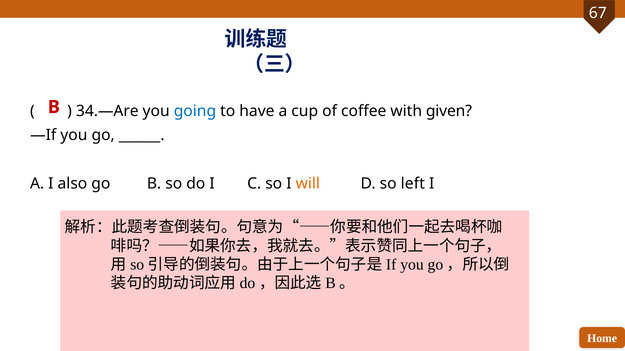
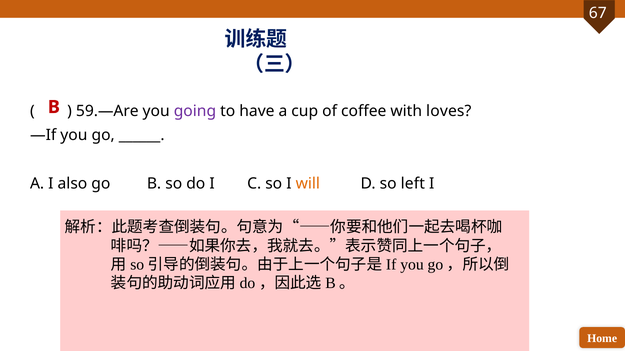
34.—Are: 34.—Are -> 59.—Are (107, 111)
going colour: blue -> purple (195, 111)
given: given -> loves (449, 111)
